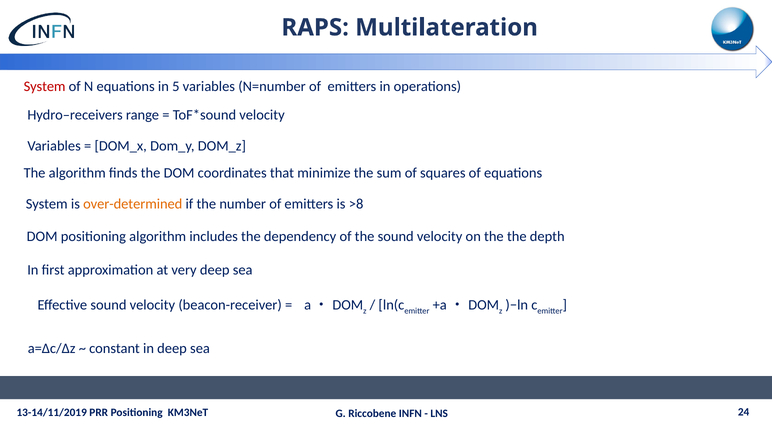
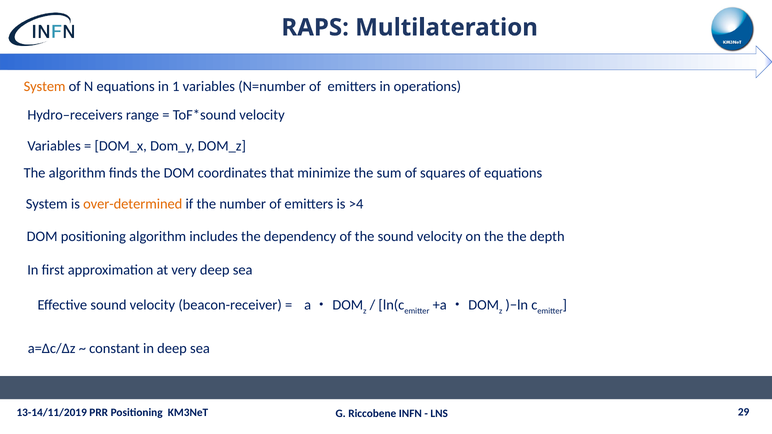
System colour: red -> orange (45, 86)
5: 5 -> 1 (176, 86)
>8: >8 -> >4 (356, 204)
24: 24 -> 29 (744, 412)
